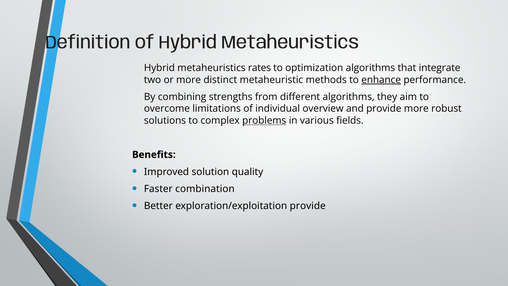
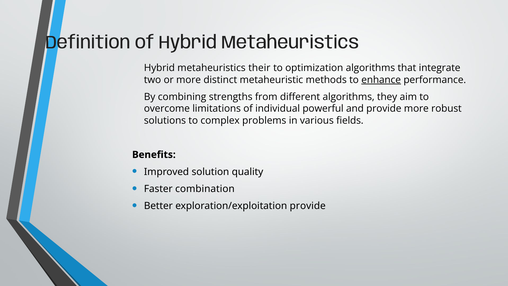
rates: rates -> their (259, 68)
overview: overview -> powerful (323, 109)
problems underline: present -> none (264, 120)
